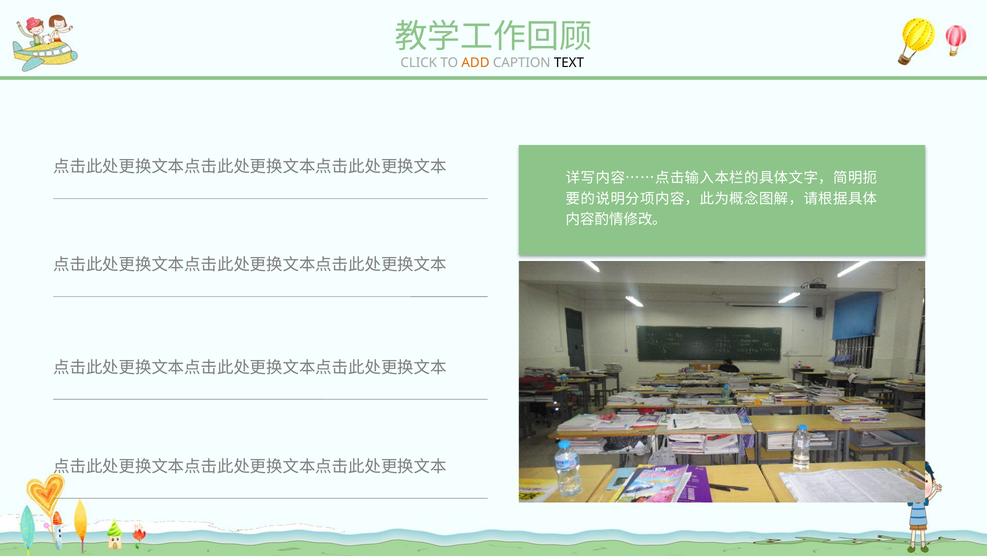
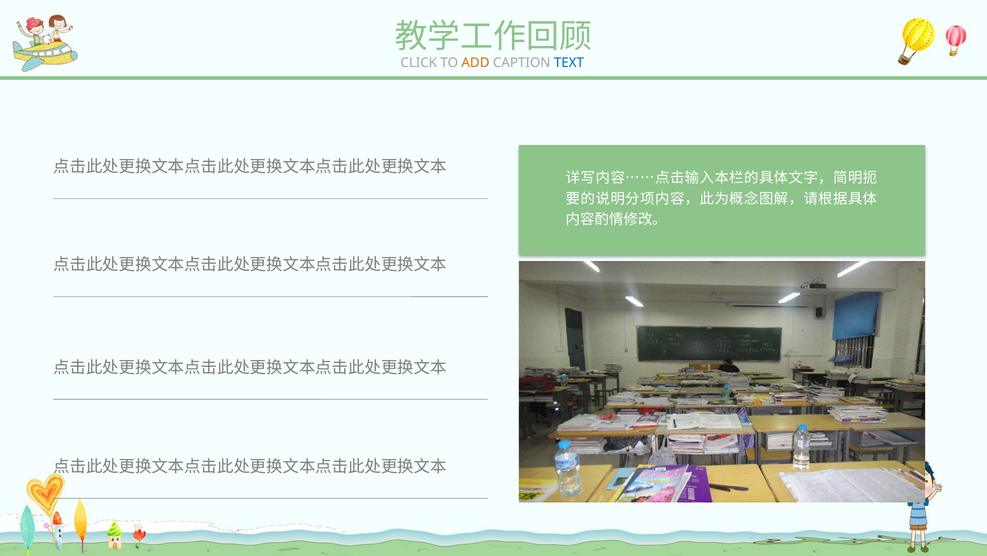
TEXT colour: black -> blue (569, 63)
